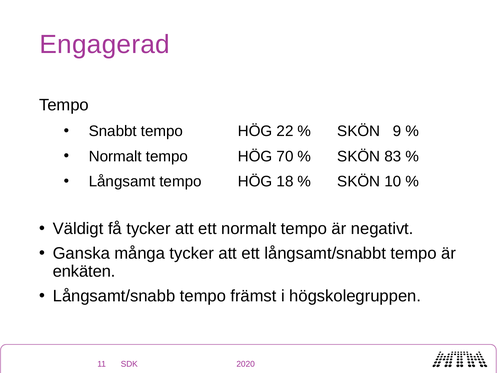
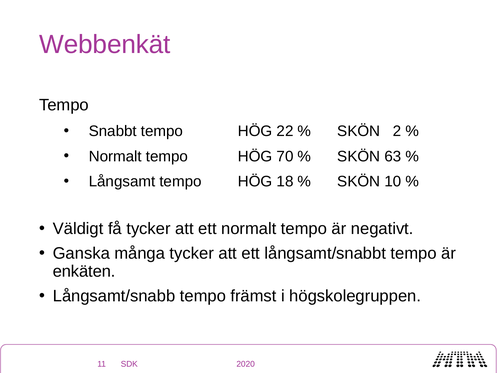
Engagerad: Engagerad -> Webbenkät (105, 44)
9: 9 -> 2 (397, 131)
83: 83 -> 63 (393, 156)
